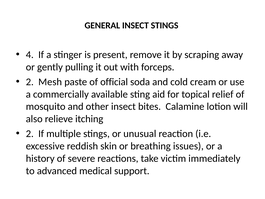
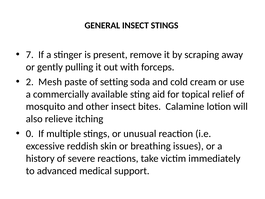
4: 4 -> 7 (30, 55)
official: official -> setting (114, 82)
2: 2 -> 0 (30, 134)
